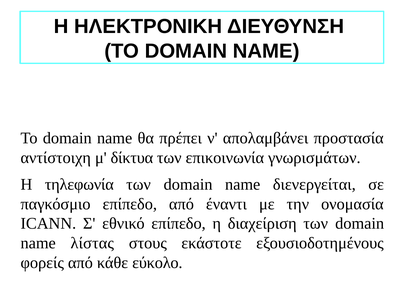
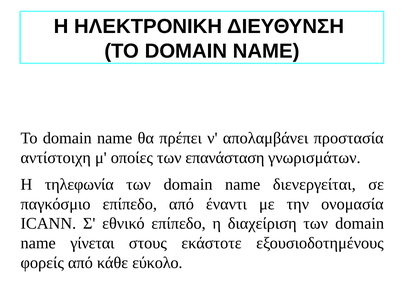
δίκτυα: δίκτυα -> οποίες (132, 158)
επικοινωνία: επικοινωνία -> επανάσταση (225, 158)
λίστας: λίστας -> γίνεται (92, 243)
